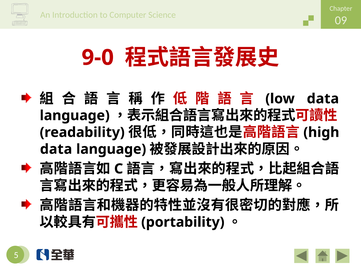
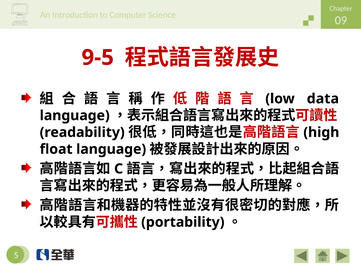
9-0: 9-0 -> 9-5 (98, 58)
data: data -> float (56, 149)
